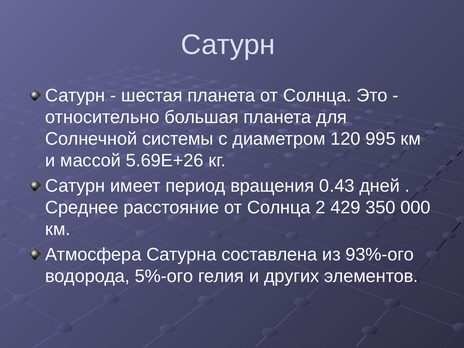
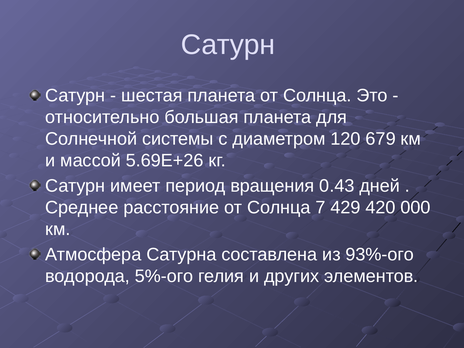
995: 995 -> 679 (381, 139)
2: 2 -> 7 (321, 208)
350: 350 -> 420 (381, 208)
